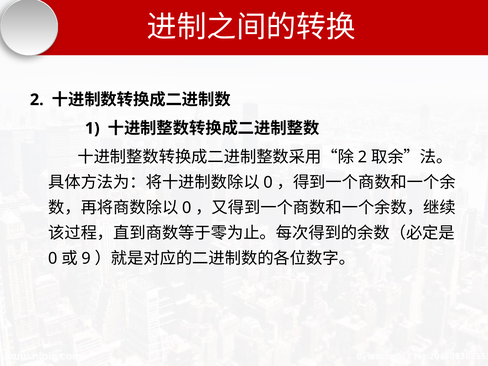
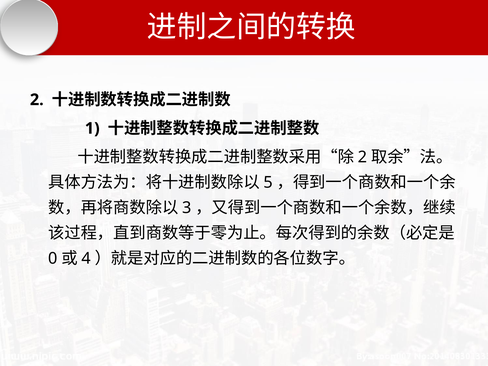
0: 0 -> 5 (268, 182)
0: 0 -> 3 (187, 208)
9: 9 -> 4 (86, 258)
